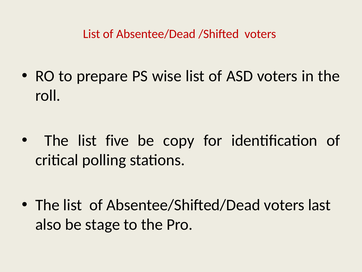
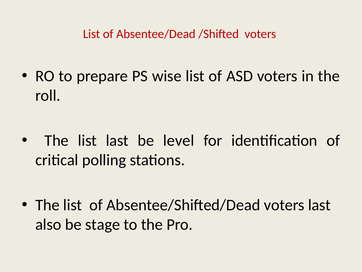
list five: five -> last (117, 140)
copy: copy -> level (179, 140)
